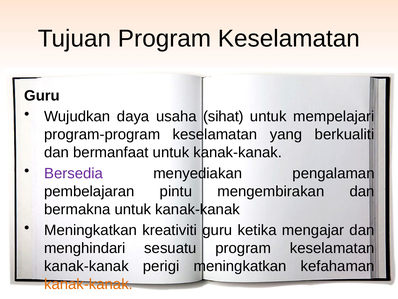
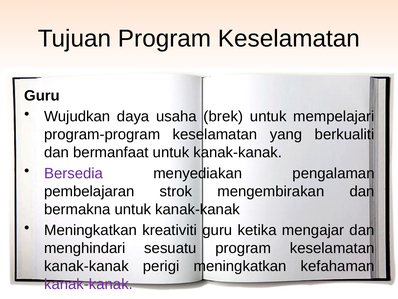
sihat: sihat -> brek (223, 116)
pintu: pintu -> strok (176, 191)
kanak-kanak colour: orange -> purple (88, 284)
